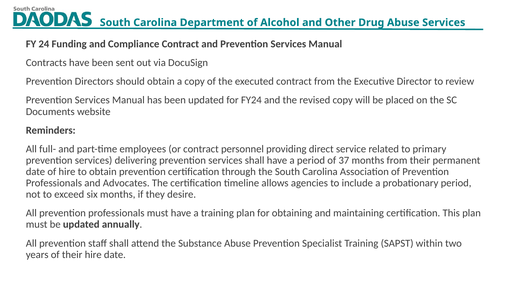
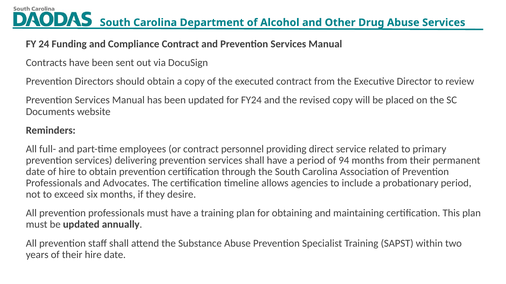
37: 37 -> 94 (344, 161)
